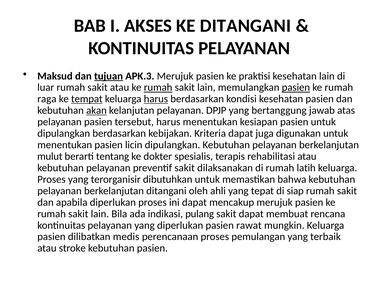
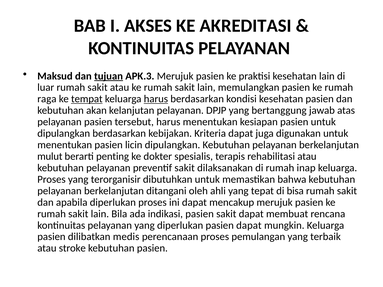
KE DITANGANI: DITANGANI -> AKREDITASI (246, 26)
rumah underline: present -> none (158, 88)
pasien underline: present -> none (296, 88)
akan underline: present -> none (96, 111)
tentang: tentang -> penting (113, 157)
latih: latih -> inap (306, 168)
siap: siap -> bisa (295, 191)
indikasi pulang: pulang -> pasien (200, 214)
pasien rawat: rawat -> dapat (249, 225)
